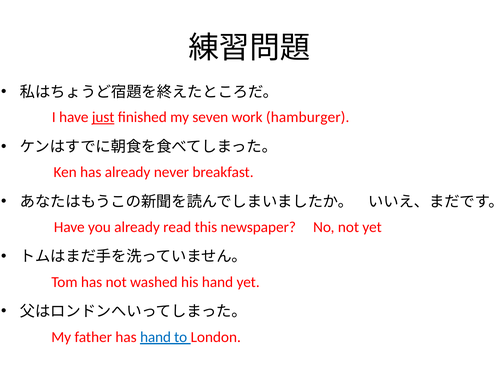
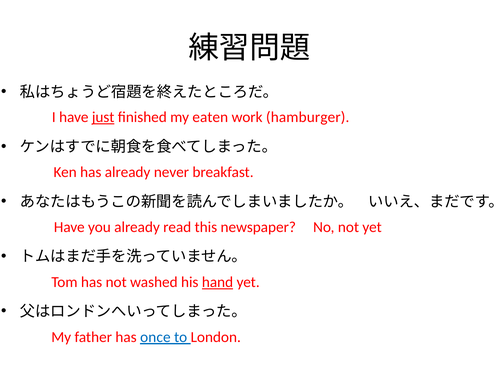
seven: seven -> eaten (210, 117)
hand underline: none -> present (218, 282)
has hand: hand -> once (155, 337)
